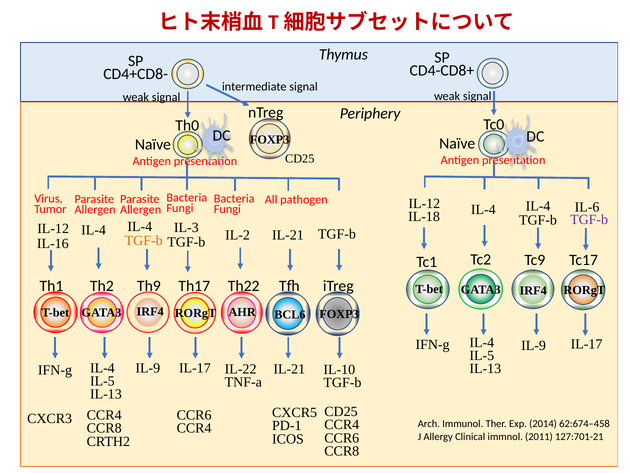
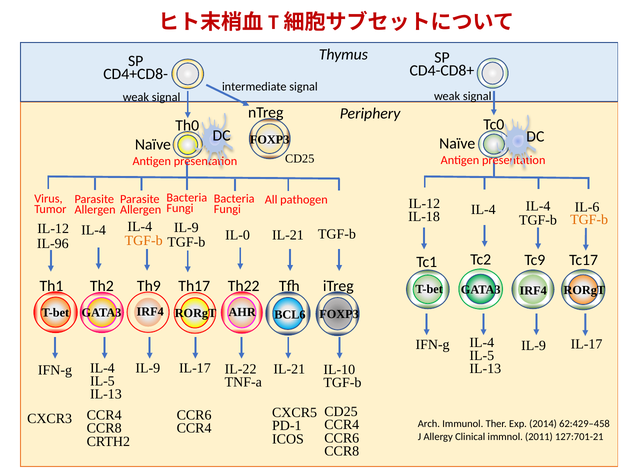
TGF-b colour: purple -> orange (589, 219)
IL-4 IL-3: IL-3 -> IL-9 (186, 227)
IL-2: IL-2 -> IL-0 (238, 235)
IL-16: IL-16 -> IL-96 (53, 243)
62:674–458: 62:674–458 -> 62:429–458 (584, 424)
